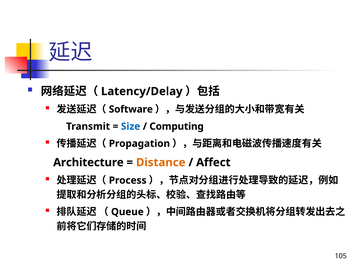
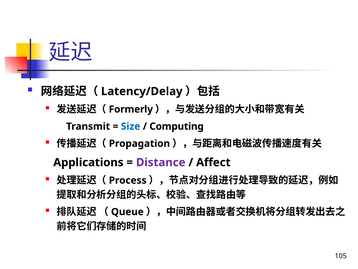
Software: Software -> Formerly (131, 109)
Architecture: Architecture -> Applications (88, 162)
Distance colour: orange -> purple (161, 162)
